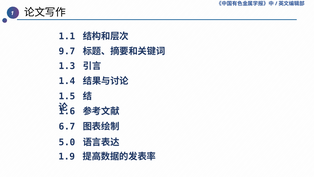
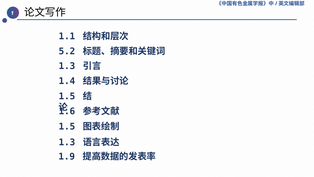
9.7: 9.7 -> 5.2 (67, 51)
6.7: 6.7 -> 1.5 (67, 126)
5.0: 5.0 -> 1.3 (67, 142)
